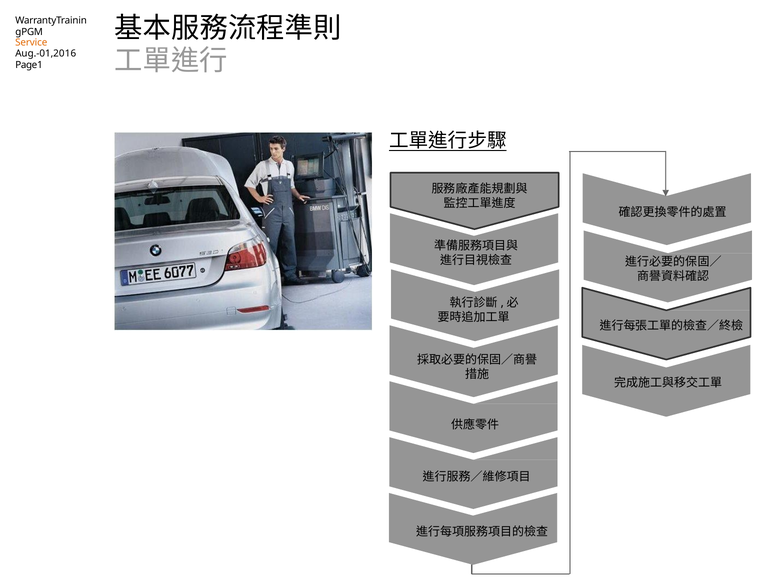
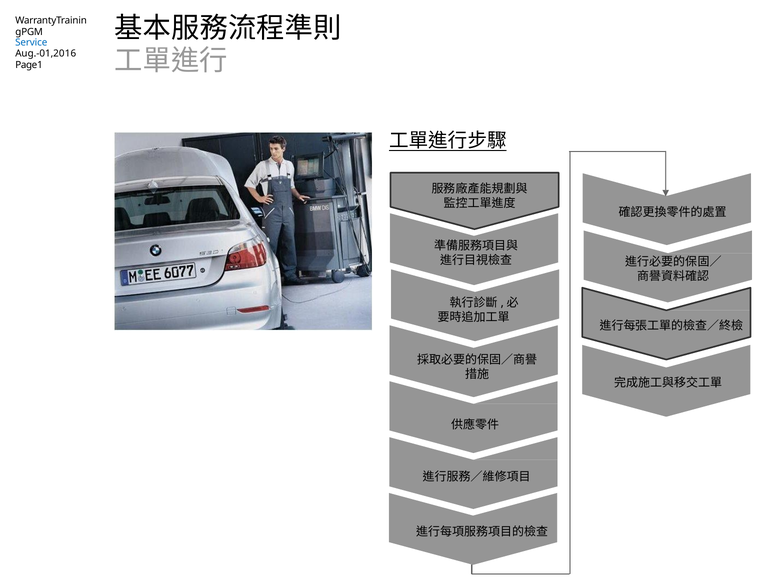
Service colour: orange -> blue (31, 42)
